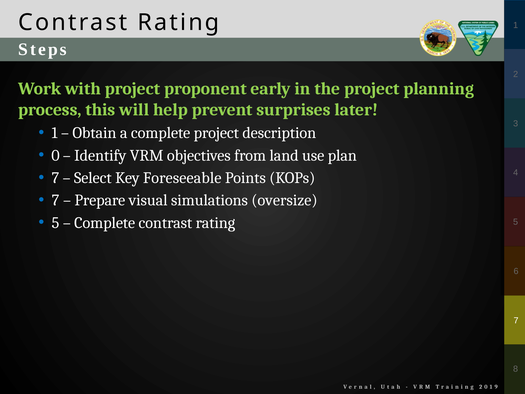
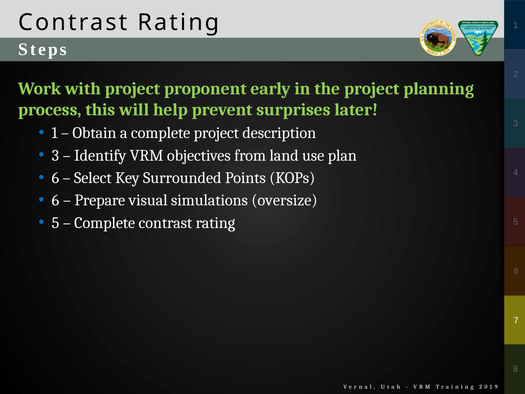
0: 0 -> 3 (55, 155)
7: 7 -> 6 (55, 178)
Foreseeable: Foreseeable -> Surrounded (182, 178)
7: 7 -> 6 (56, 200)
